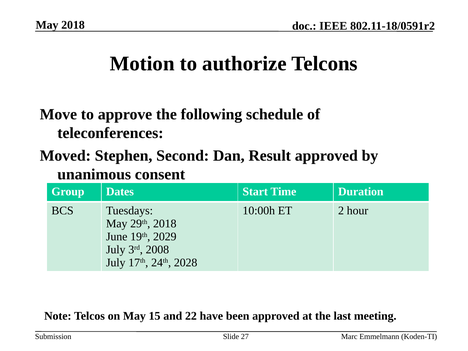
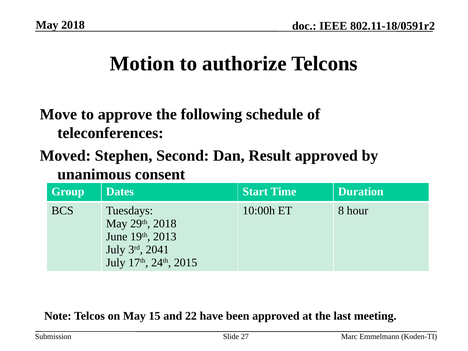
2: 2 -> 8 (341, 211)
2029: 2029 -> 2013 (165, 237)
2008: 2008 -> 2041 (157, 250)
2028: 2028 -> 2015 (186, 263)
